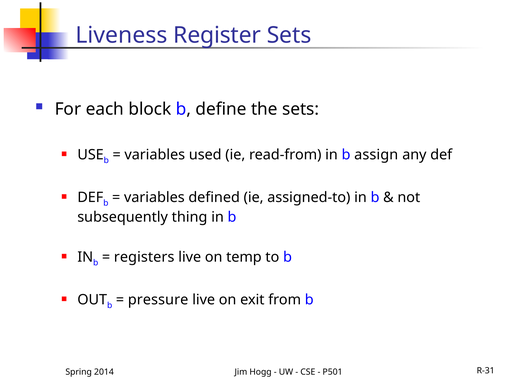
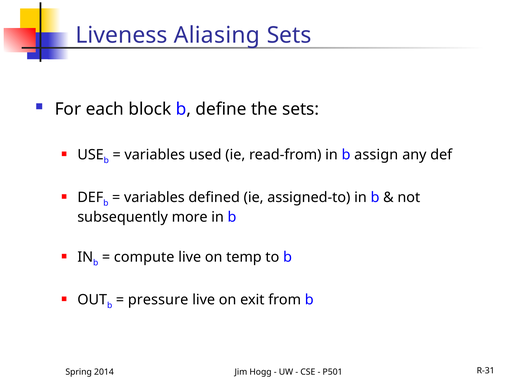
Register: Register -> Aliasing (217, 35)
thing: thing -> more (190, 217)
registers: registers -> compute (144, 257)
